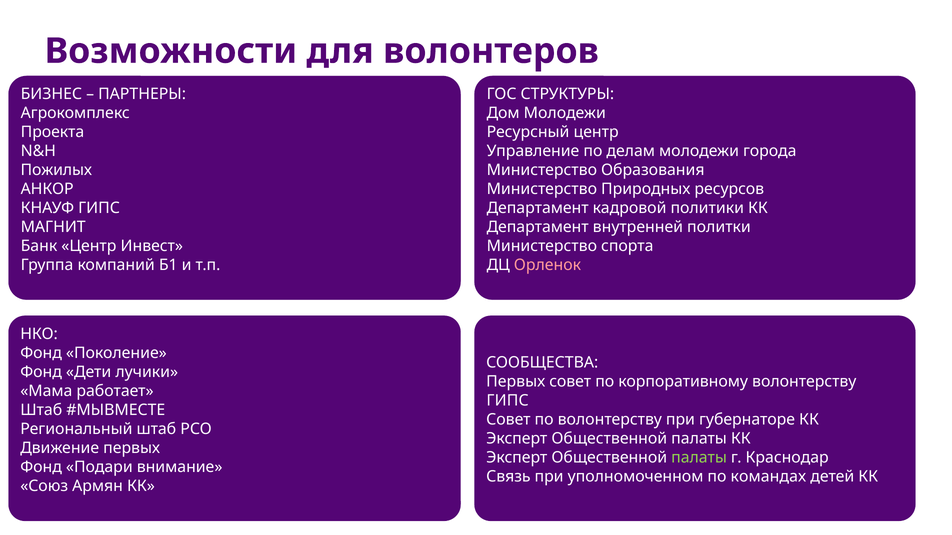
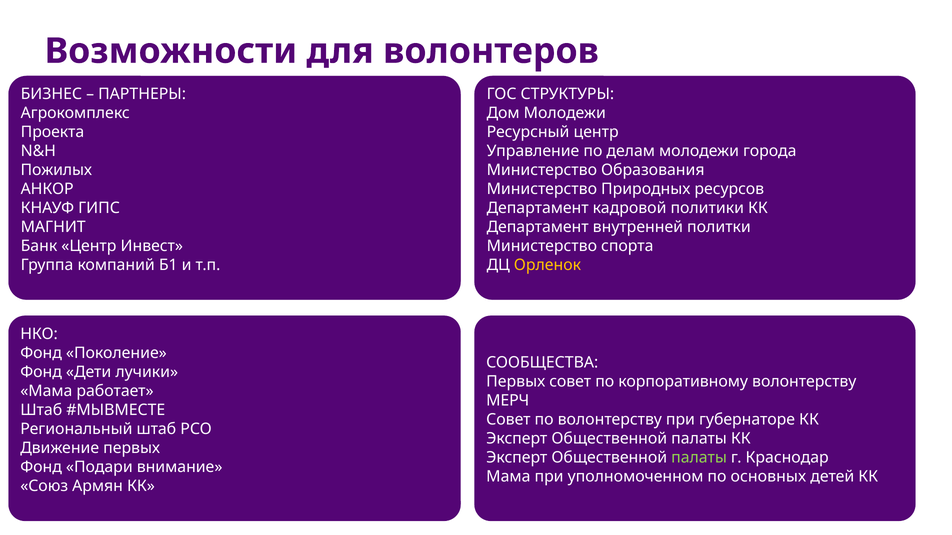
Орленок colour: pink -> yellow (547, 265)
ГИПС: ГИПС -> МЕРЧ (508, 401)
Связь: Связь -> Мама (508, 477)
командах: командах -> основных (768, 477)
